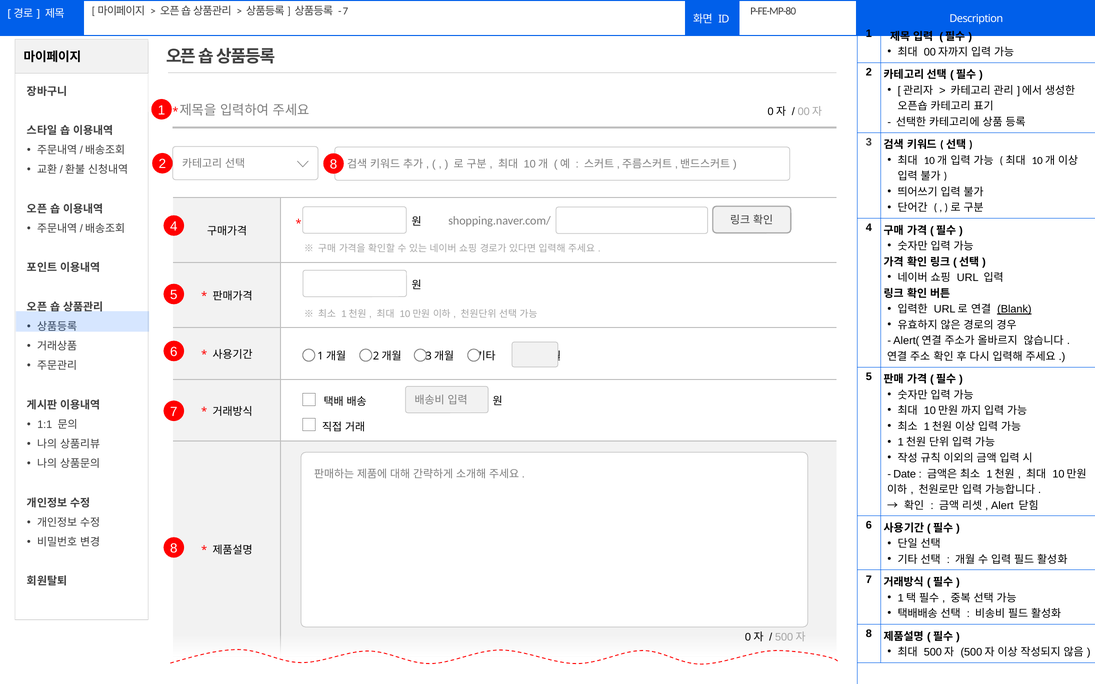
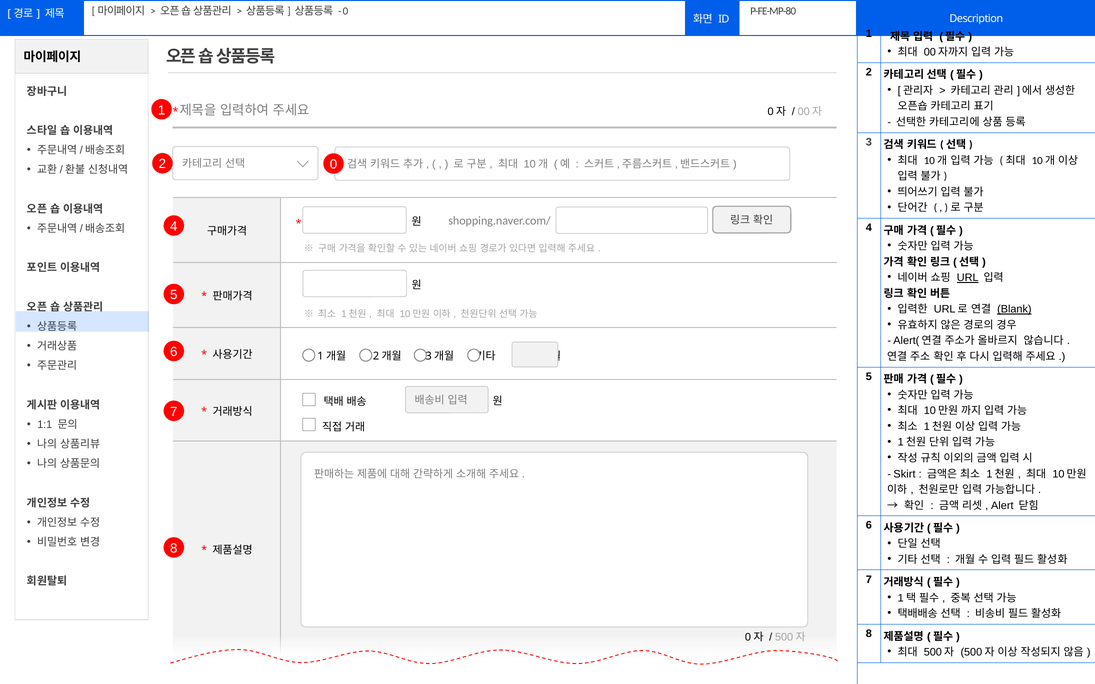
7: 7 -> 0 (345, 11)
2 8: 8 -> 0 (334, 164)
URL underline: none -> present (968, 278)
Date: Date -> Skirt (905, 474)
